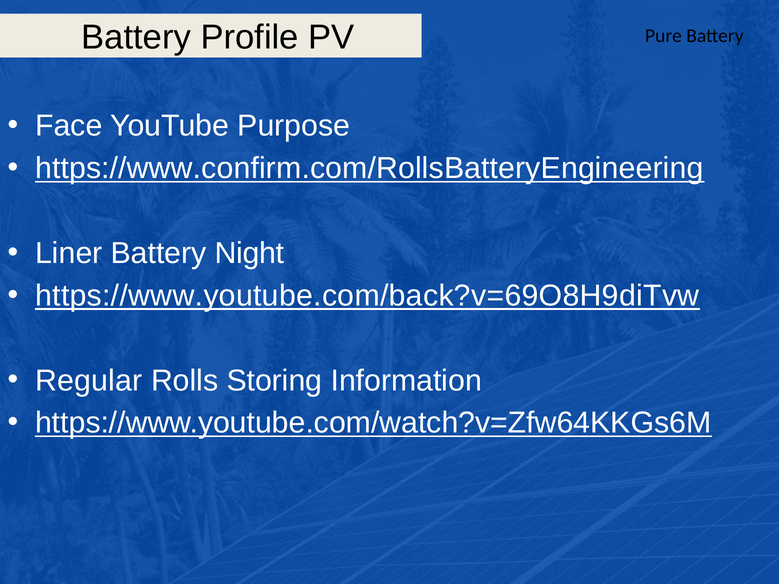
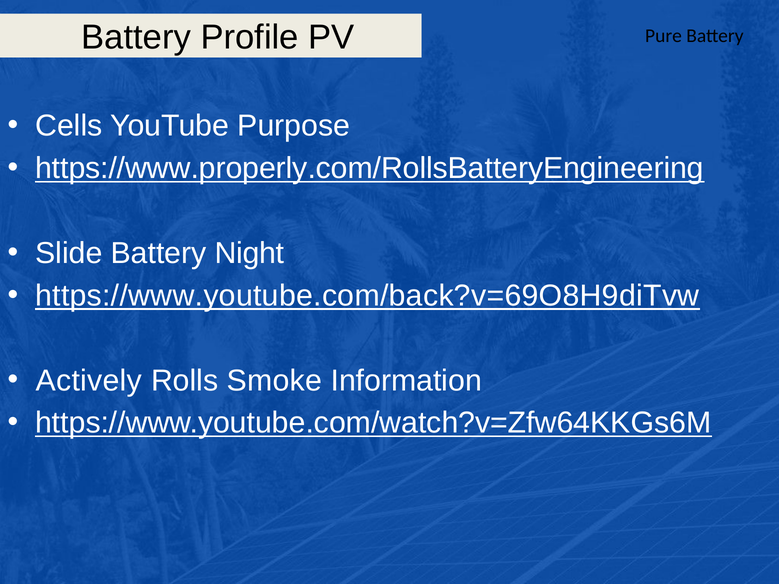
Face: Face -> Cells (69, 126)
https://www.confirm.com/RollsBatteryEngineering: https://www.confirm.com/RollsBatteryEngineering -> https://www.properly.com/RollsBatteryEngineering (369, 168)
Liner: Liner -> Slide (69, 253)
Regular: Regular -> Actively (89, 381)
Storing: Storing -> Smoke (274, 381)
